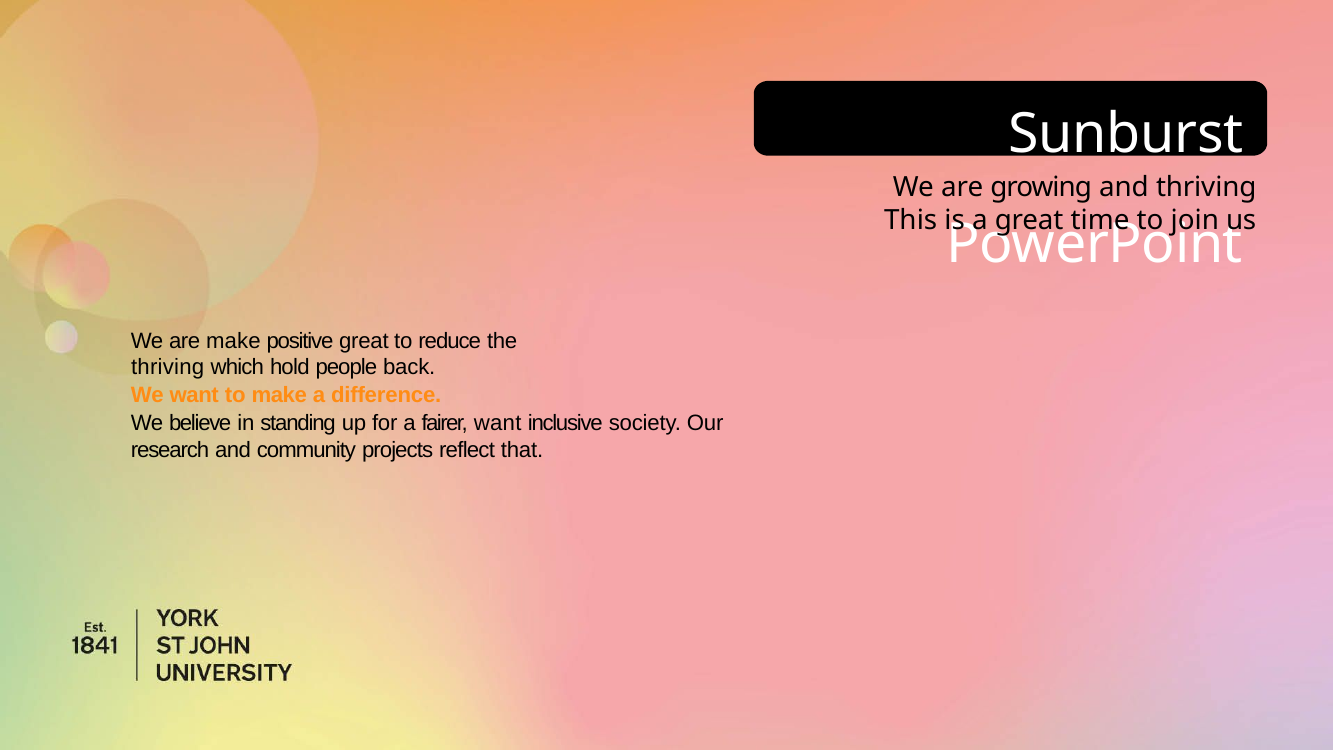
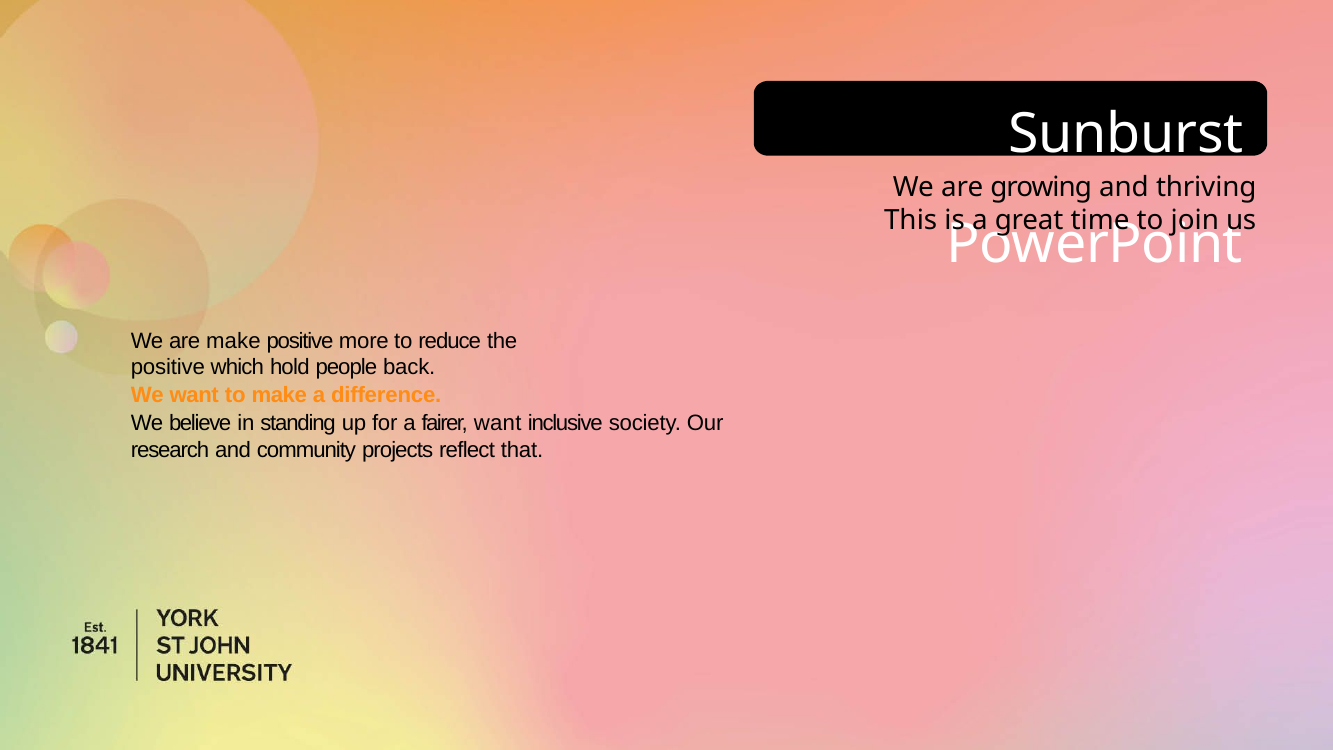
positive great: great -> more (364, 341)
thriving: thriving -> positive (168, 367)
